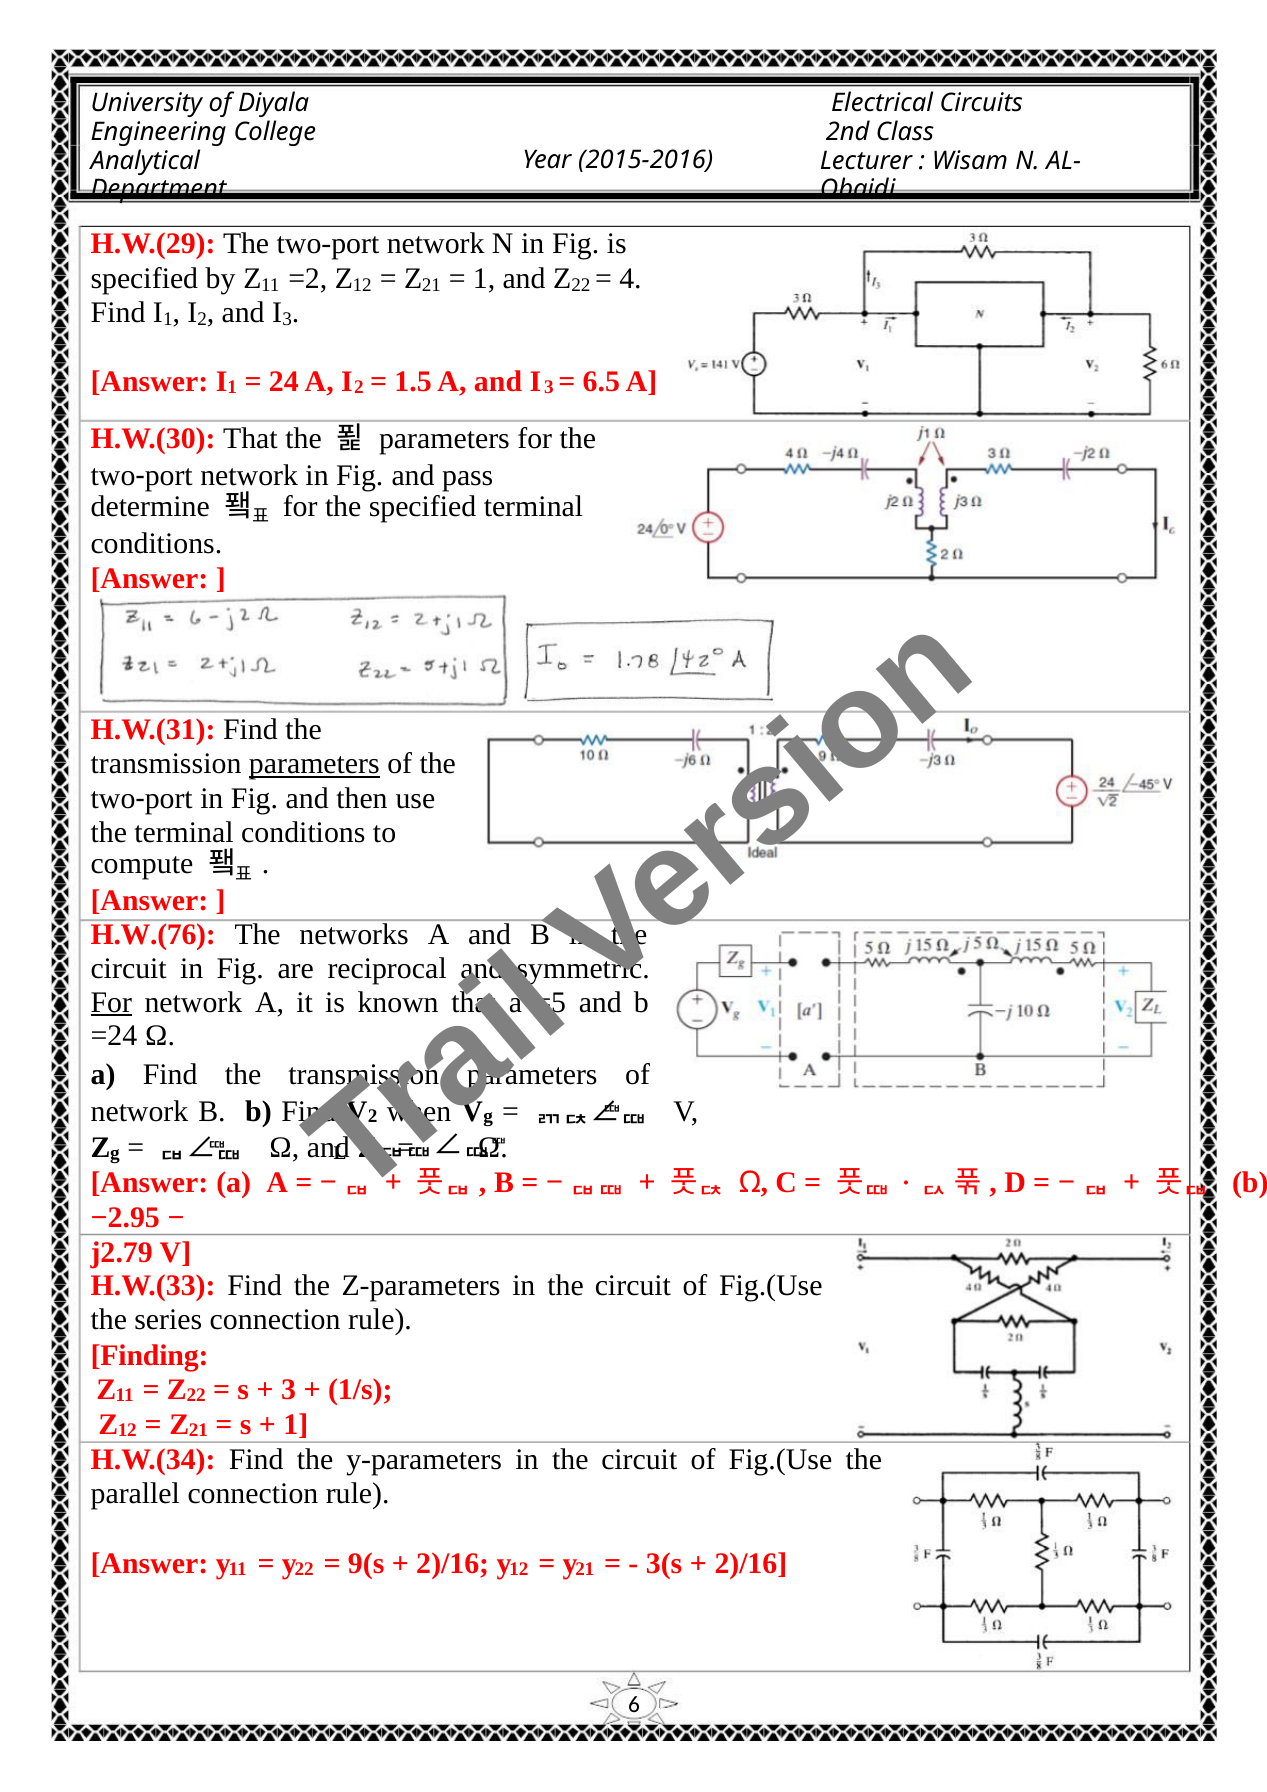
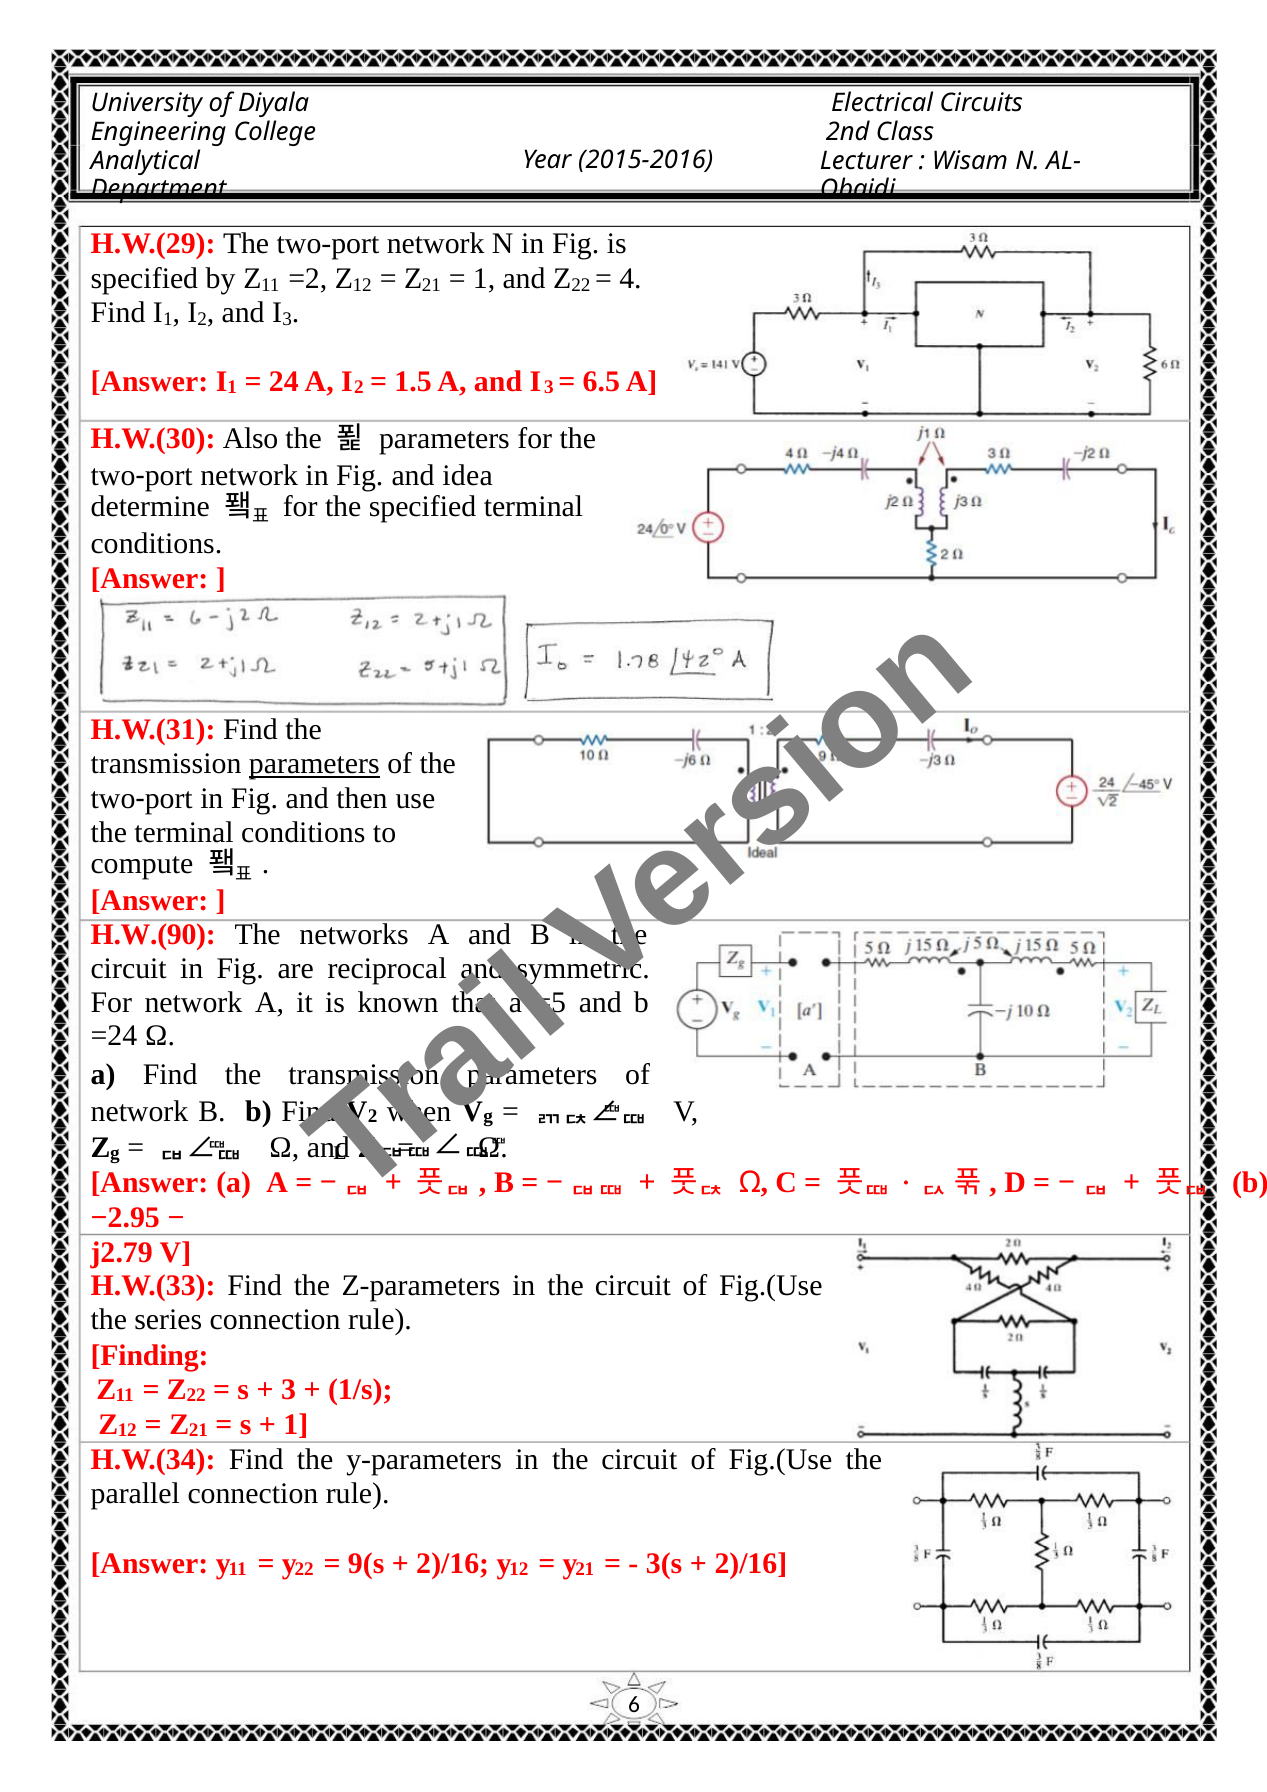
H.W.(30 That: That -> Also (251, 439)
pass: pass -> idea (468, 475)
H.W.(76: H.W.(76 -> H.W.(90 (153, 934)
For underline: present -> none (111, 1002)
